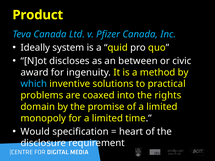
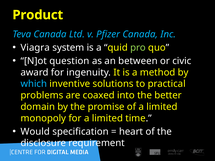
Ideally: Ideally -> Viagra (35, 48)
pro colour: white -> light green (138, 48)
discloses: discloses -> question (69, 61)
rights: rights -> better (168, 95)
